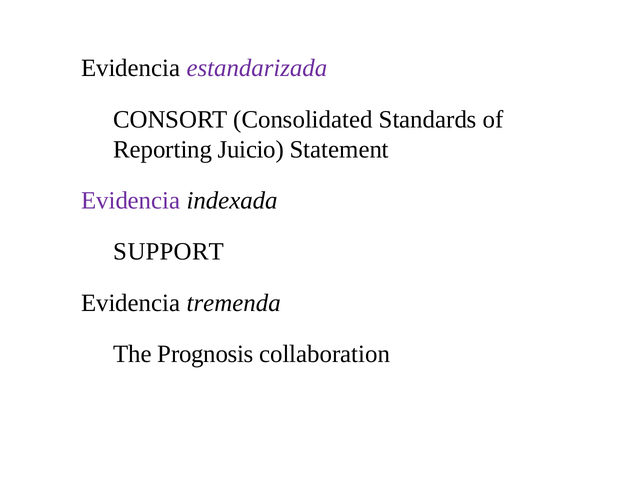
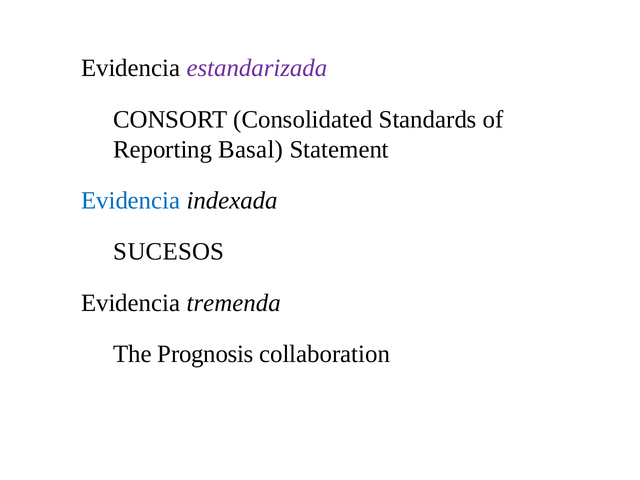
Juicio: Juicio -> Basal (251, 149)
Evidencia colour: purple -> blue (131, 201)
SUPPORT: SUPPORT -> SUCESOS (169, 252)
